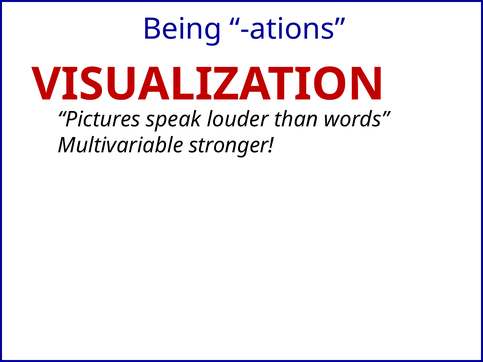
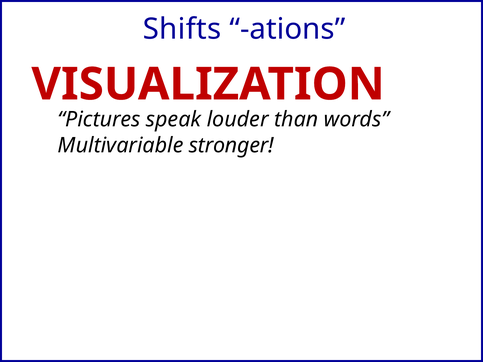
Being: Being -> Shifts (182, 29)
